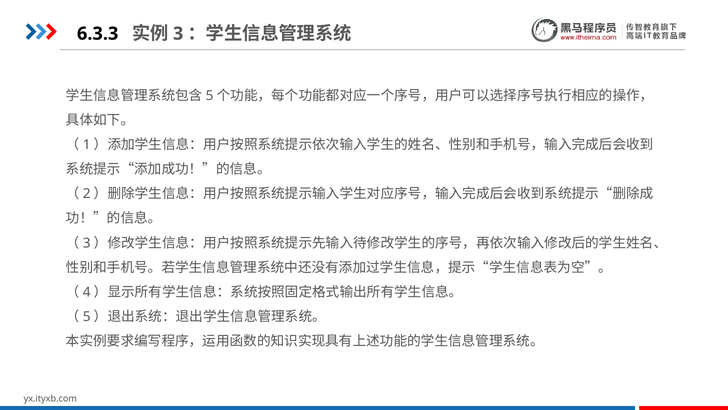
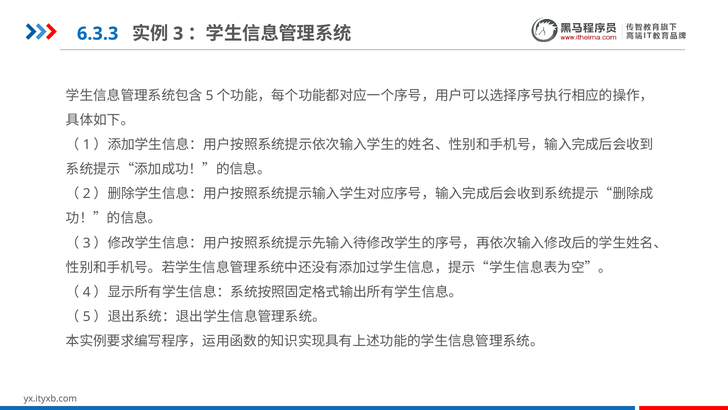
6.3.3 colour: black -> blue (98, 34)
